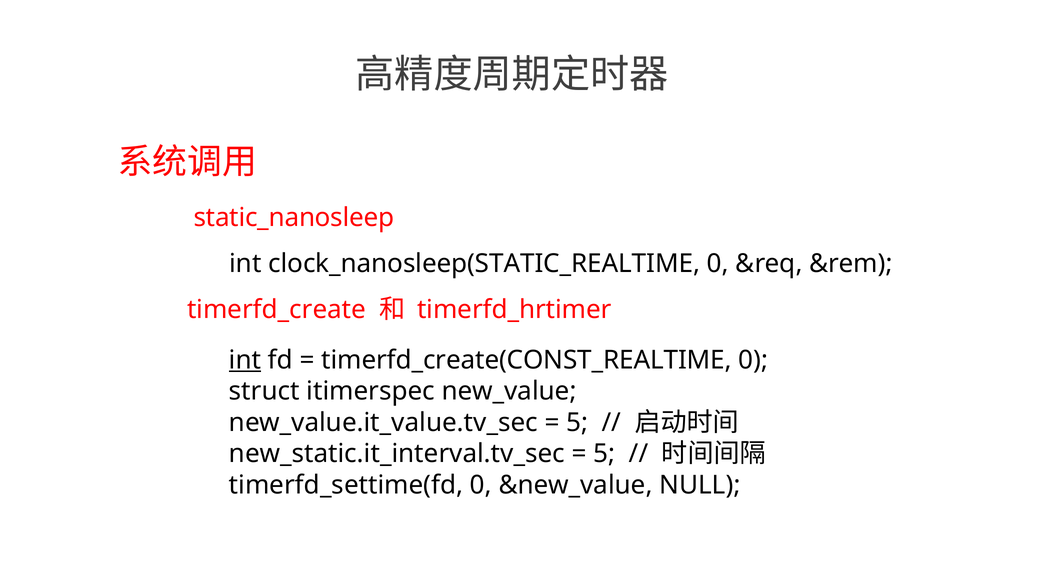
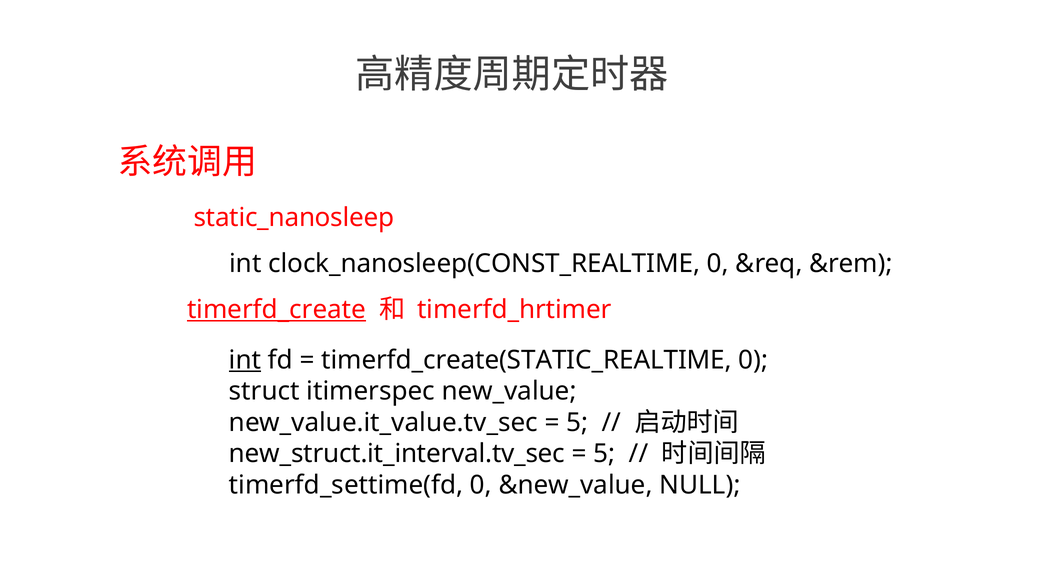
clock_nanosleep(STATIC_REALTIME: clock_nanosleep(STATIC_REALTIME -> clock_nanosleep(CONST_REALTIME (484, 264)
timerfd_create underline: none -> present (276, 310)
timerfd_create(CONST_REALTIME: timerfd_create(CONST_REALTIME -> timerfd_create(STATIC_REALTIME (527, 360)
new_static.it_interval.tv_sec: new_static.it_interval.tv_sec -> new_struct.it_interval.tv_sec (397, 454)
